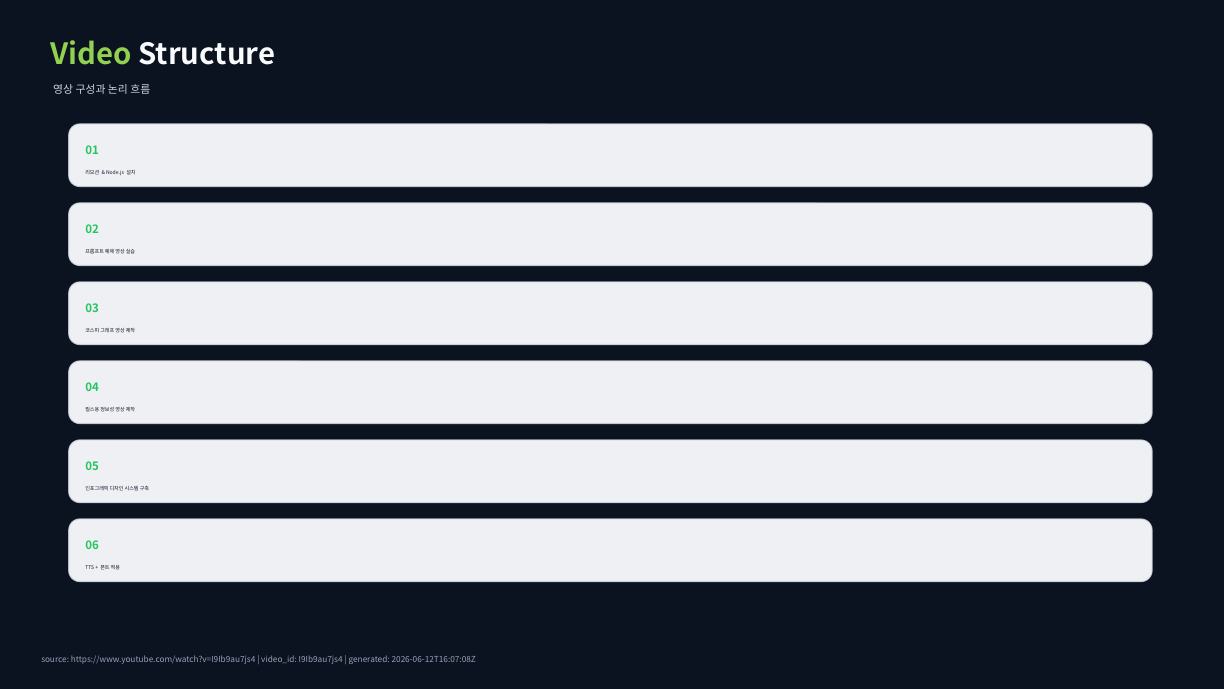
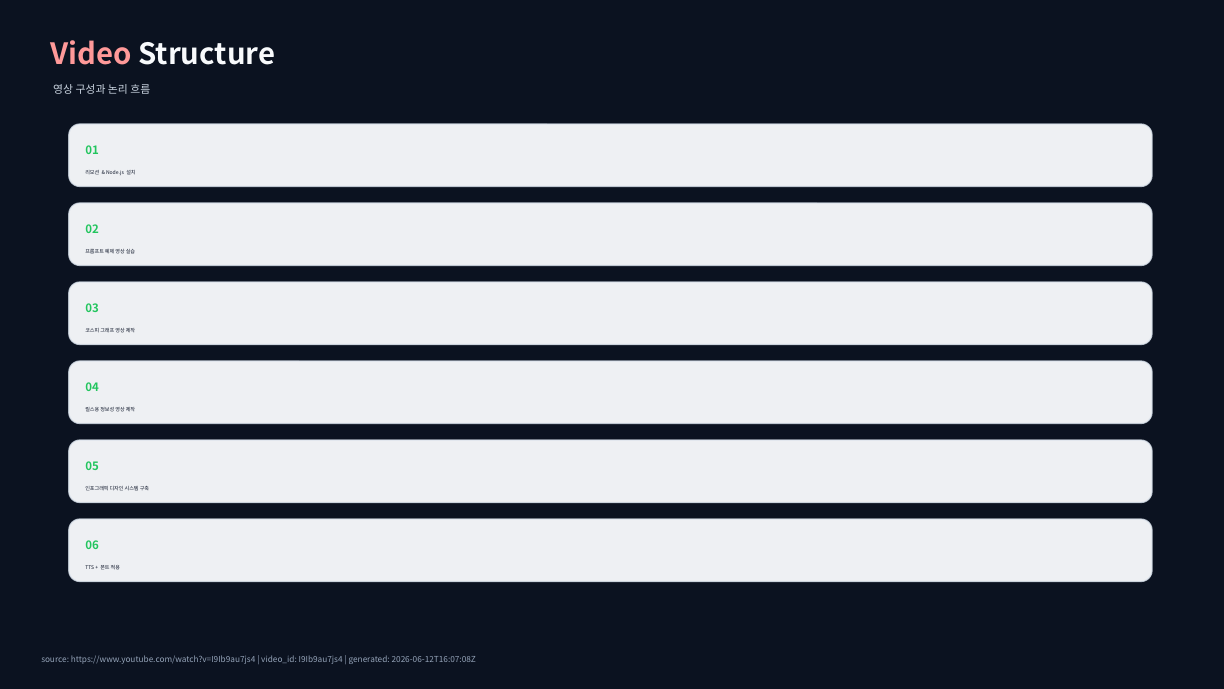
Video colour: light green -> pink (91, 55)
